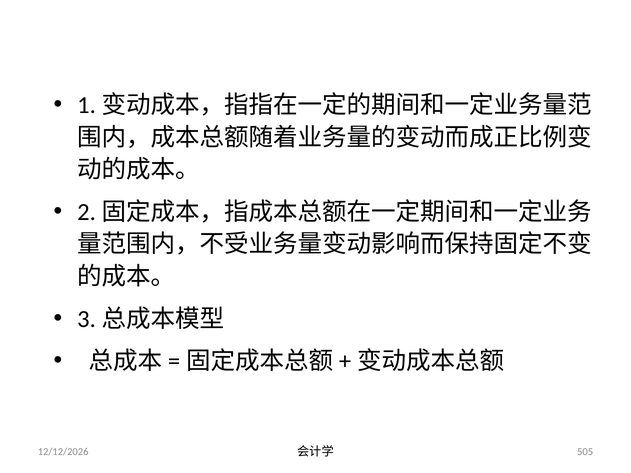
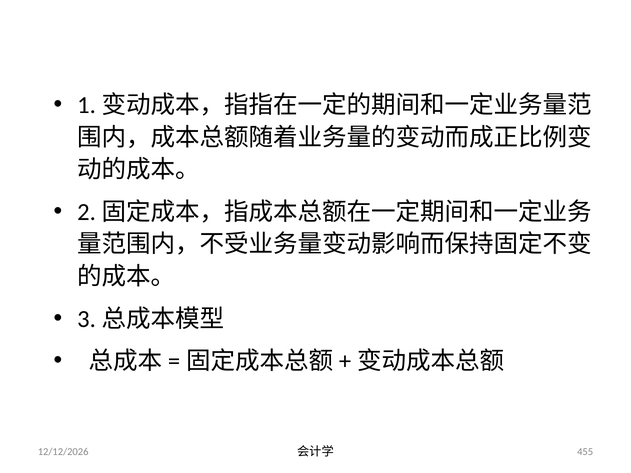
505: 505 -> 455 (585, 452)
